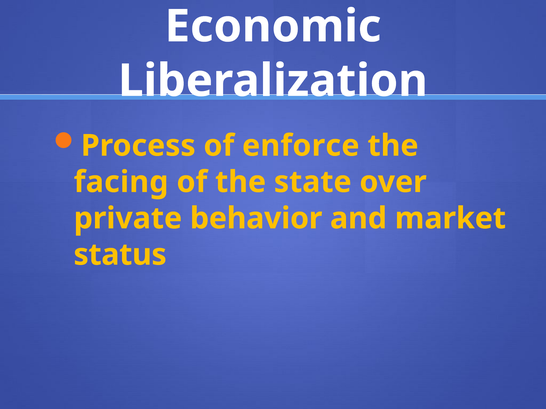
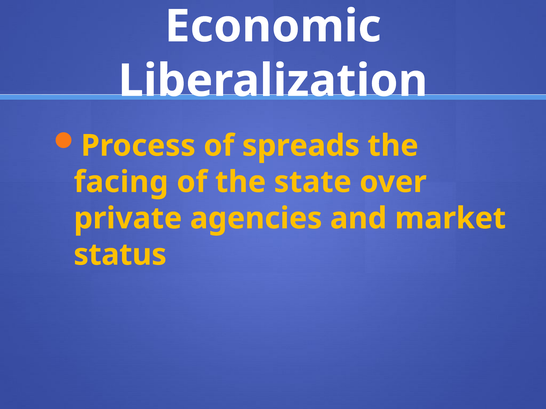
enforce: enforce -> spreads (301, 146)
behavior: behavior -> agencies (256, 219)
